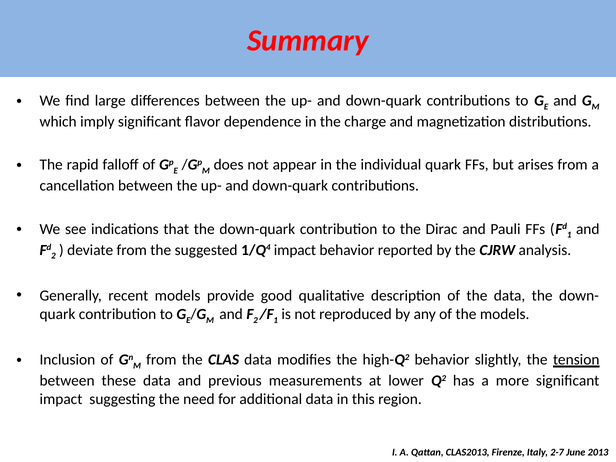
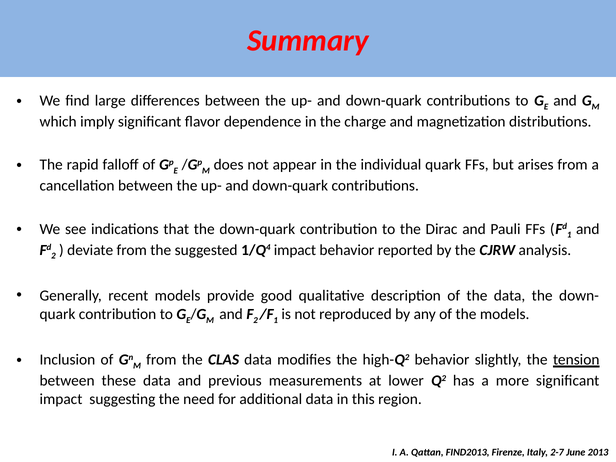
CLAS2013: CLAS2013 -> FIND2013 (468, 452)
